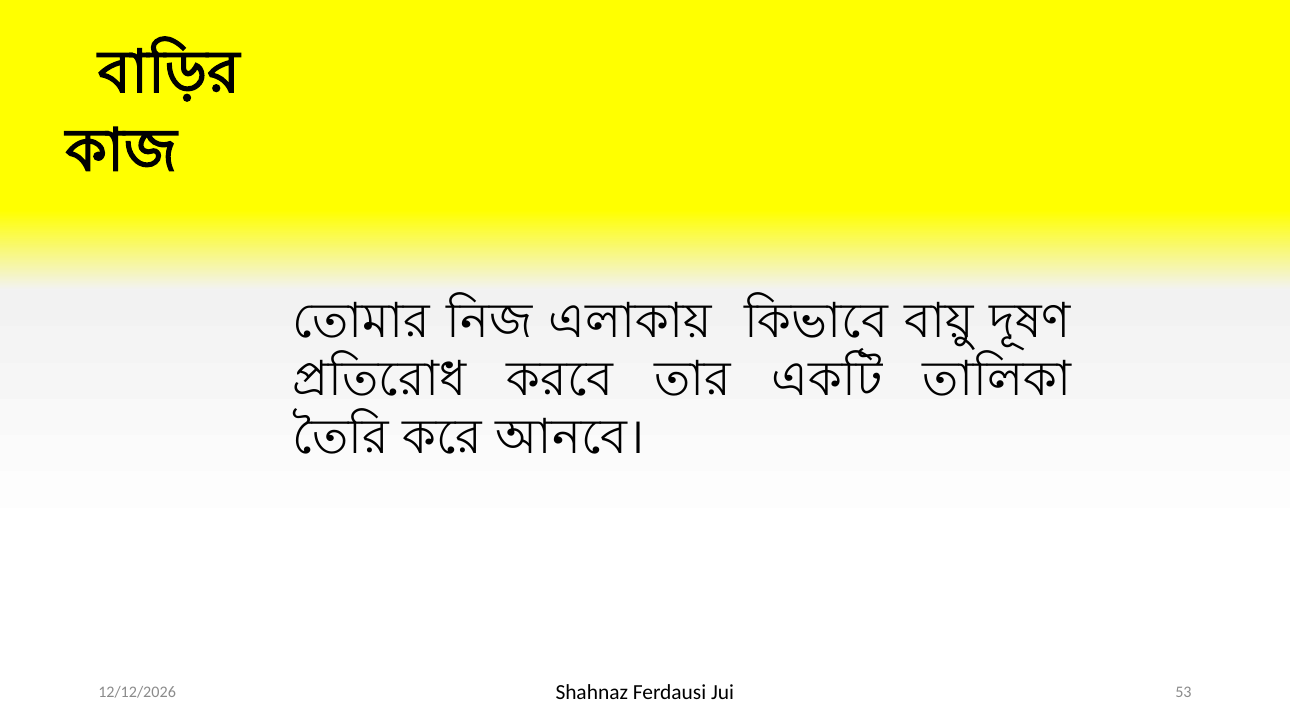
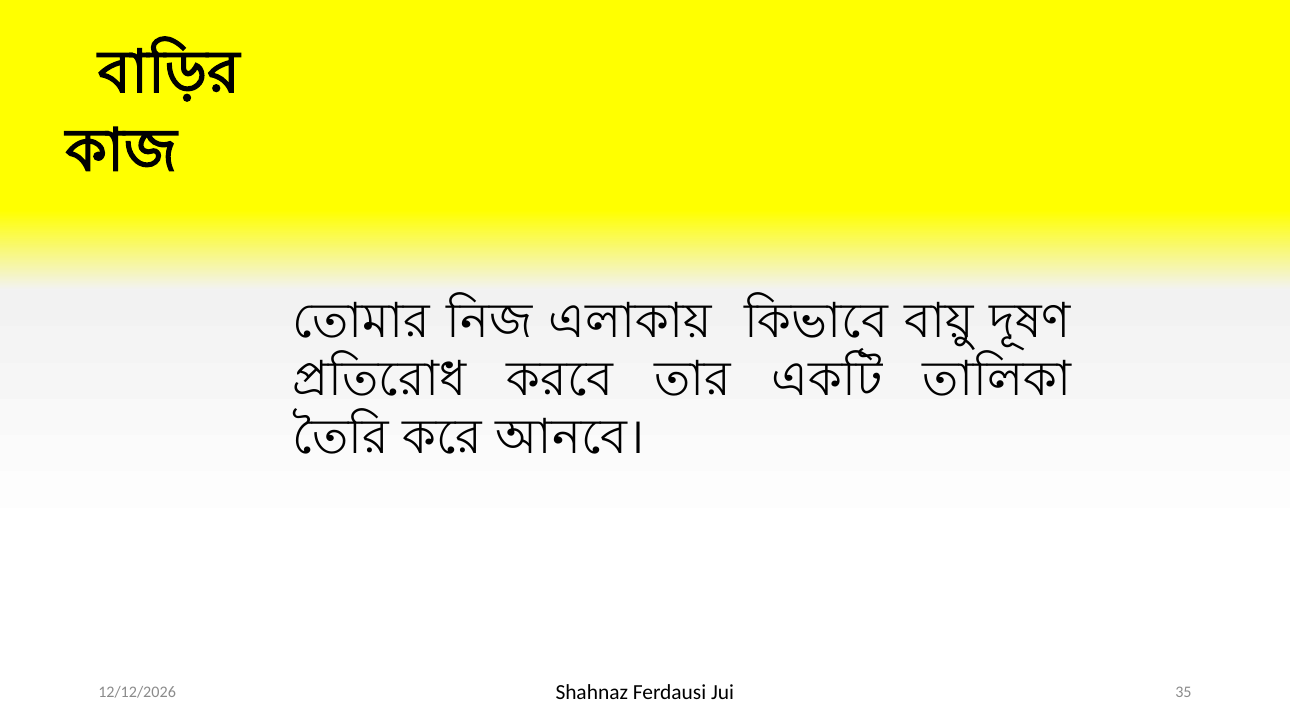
53: 53 -> 35 (1183, 693)
